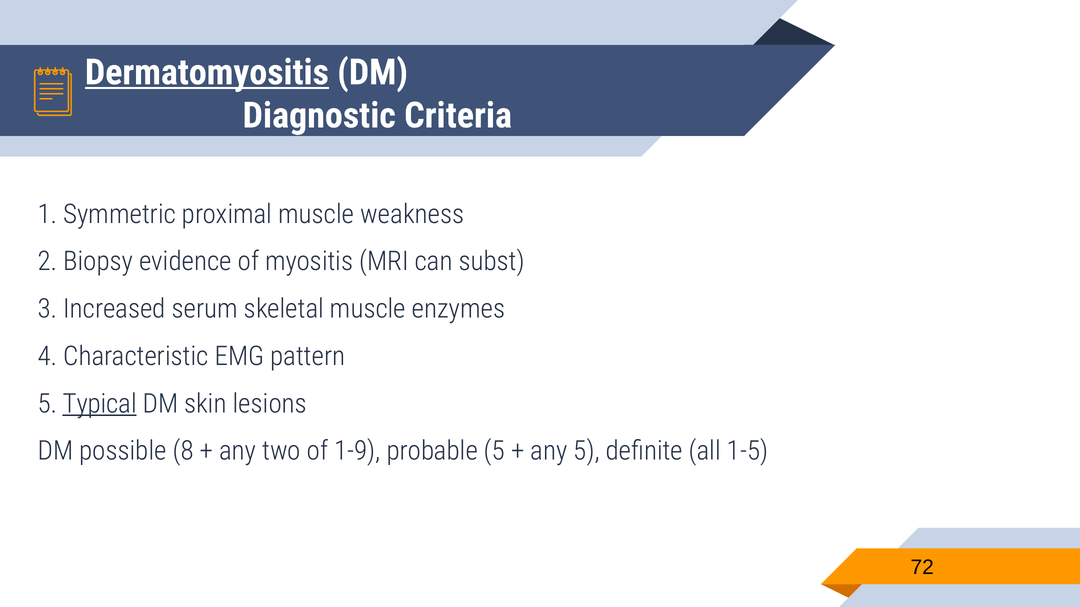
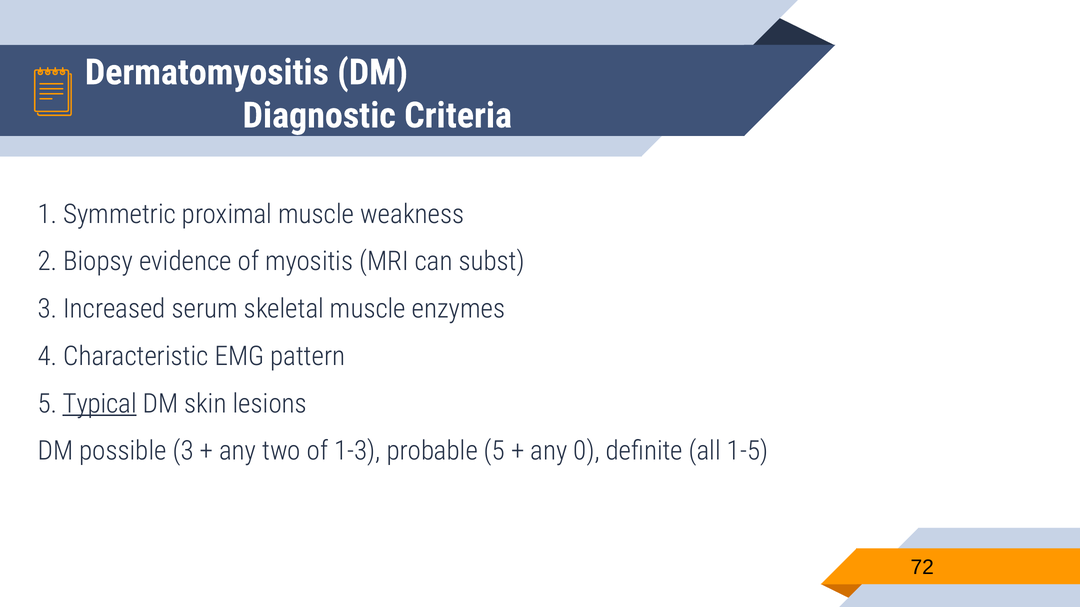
Dermatomyositis underline: present -> none (207, 72)
possible 8: 8 -> 3 (183, 451)
1-9: 1-9 -> 1-3 (357, 451)
any 5: 5 -> 0 (587, 451)
